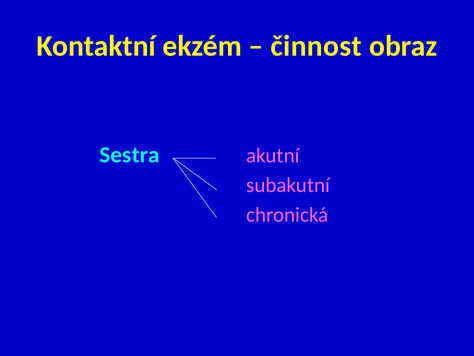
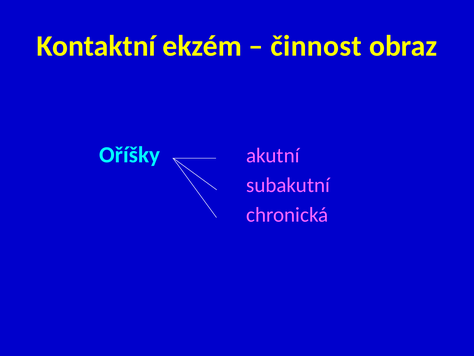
Sestra: Sestra -> Oříšky (130, 155)
